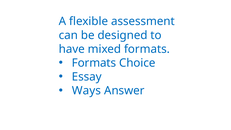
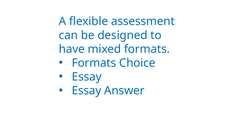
Ways: Ways -> Essay (87, 91)
